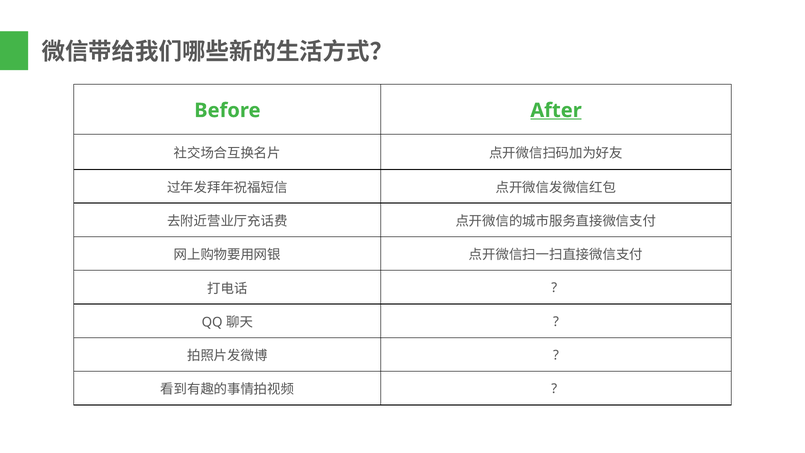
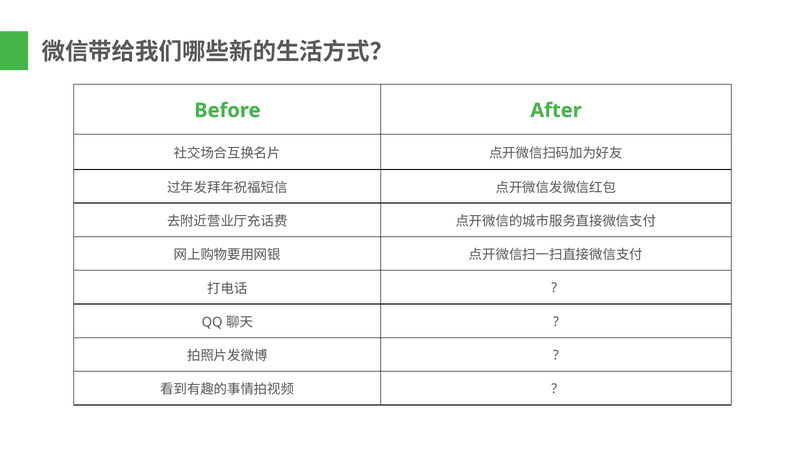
After underline: present -> none (556, 110)
